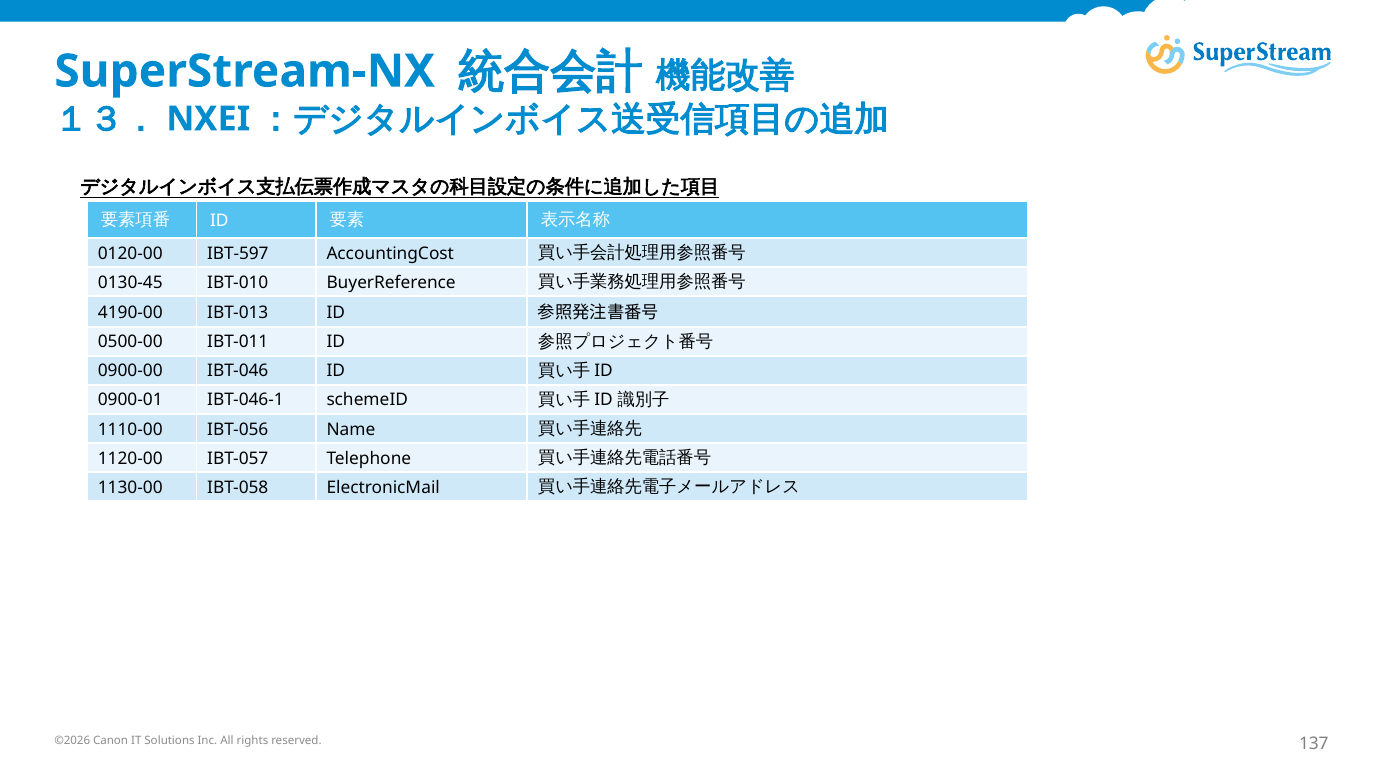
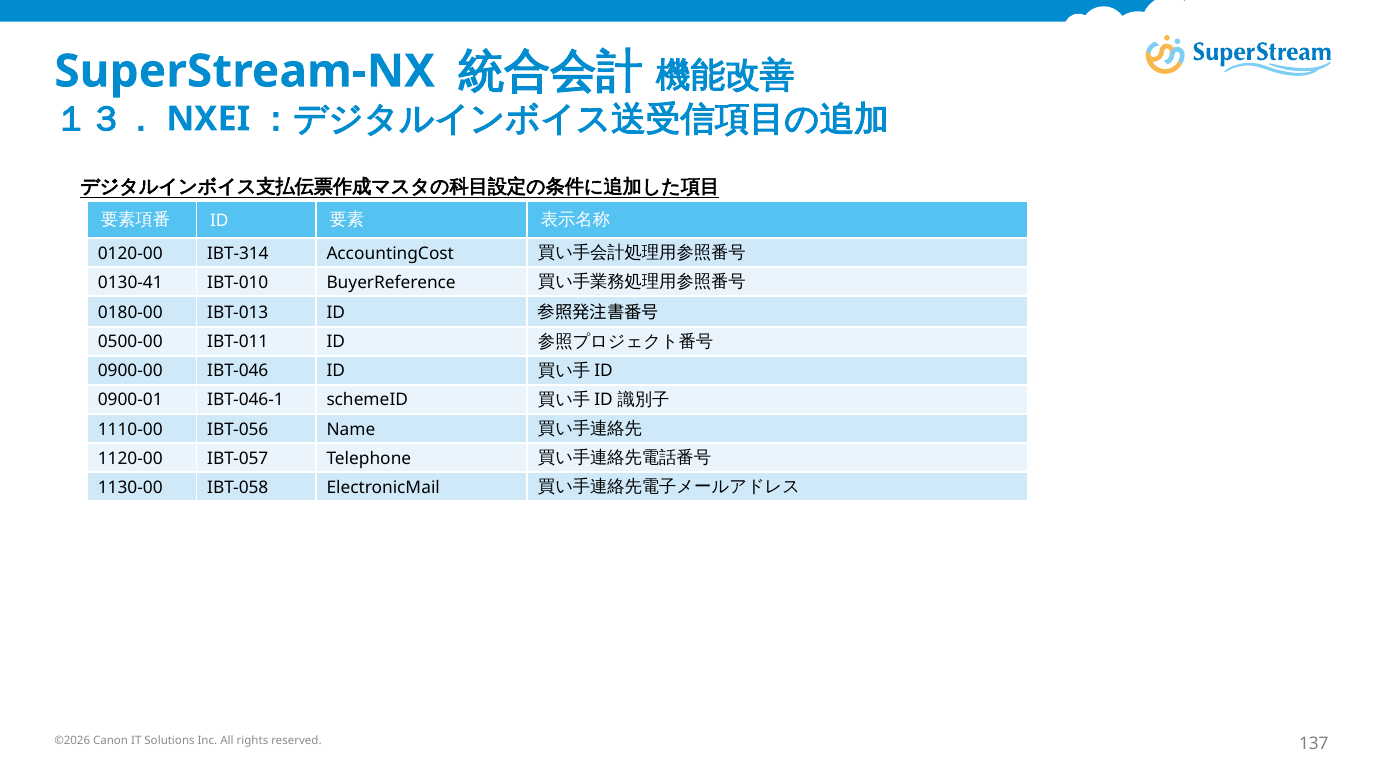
IBT-597: IBT-597 -> IBT-314 (238, 254)
0130-45: 0130-45 -> 0130-41 (130, 283)
4190-00: 4190-00 -> 0180-00 (130, 312)
